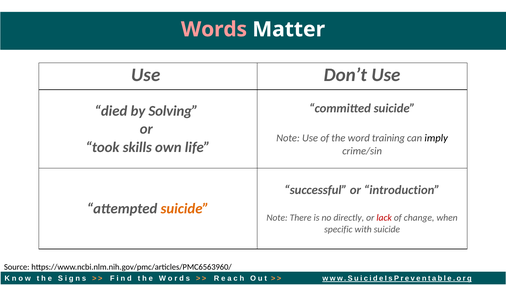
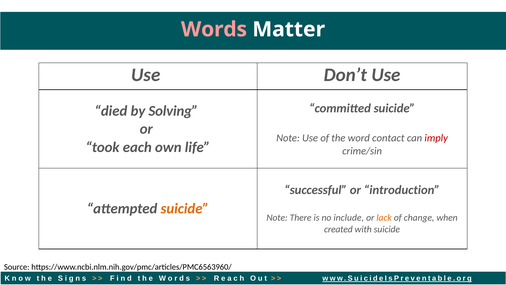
training: training -> contact (388, 138)
imply colour: black -> red (436, 138)
skills: skills -> each (137, 147)
directly: directly -> include (349, 217)
lack colour: red -> orange (384, 217)
specific: specific -> created (338, 229)
